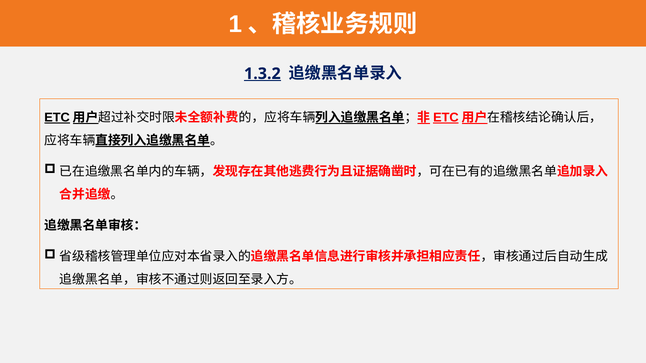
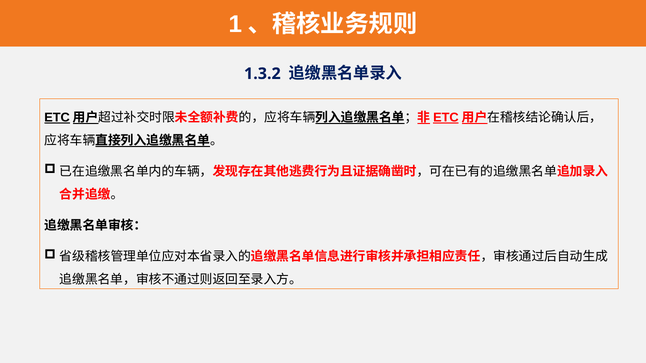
1.3.2 underline: present -> none (262, 74)
